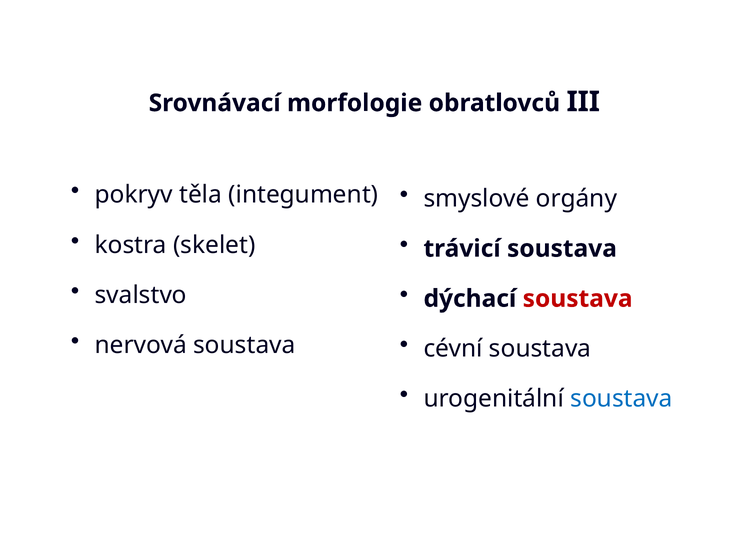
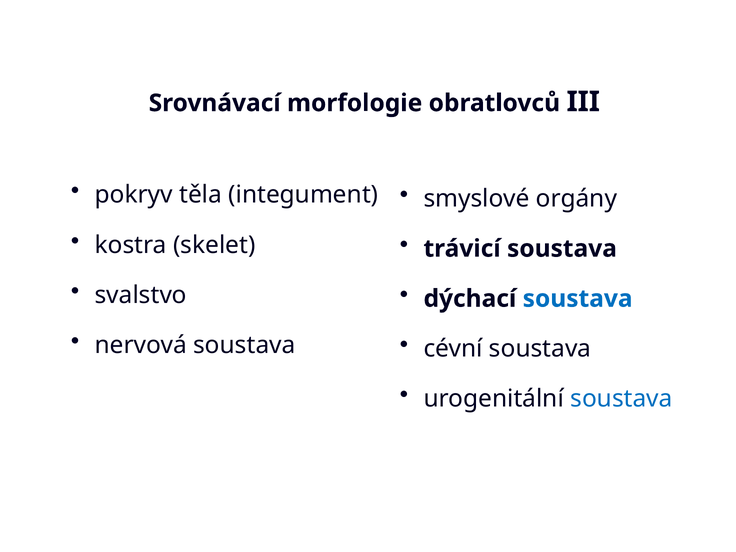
soustava colour: red -> blue (578, 299)
